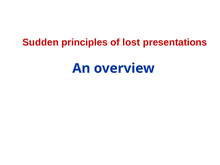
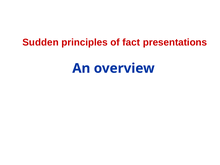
lost: lost -> fact (131, 42)
